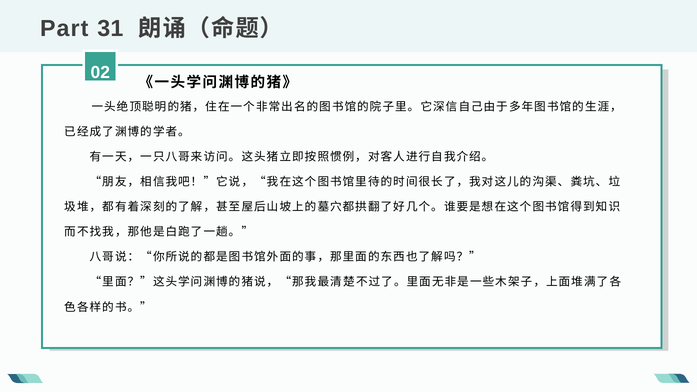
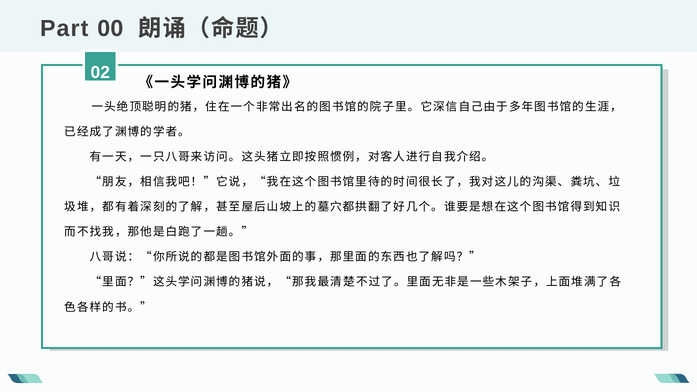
31: 31 -> 00 (110, 29)
